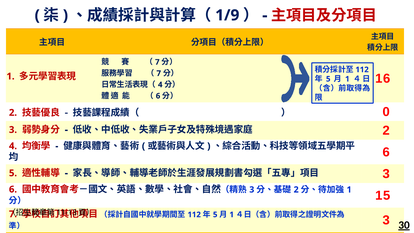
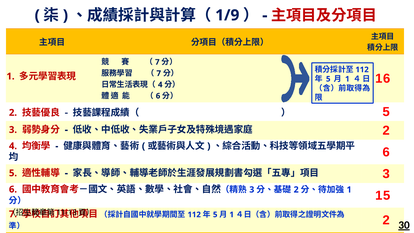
0: 0 -> 5 (386, 112)
3: 3 -> 2 (386, 220)
